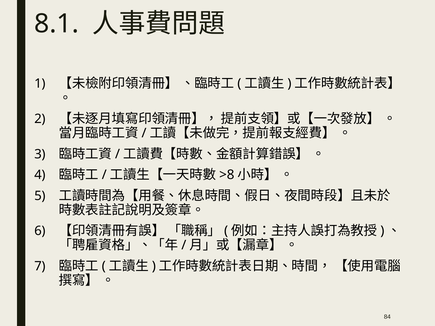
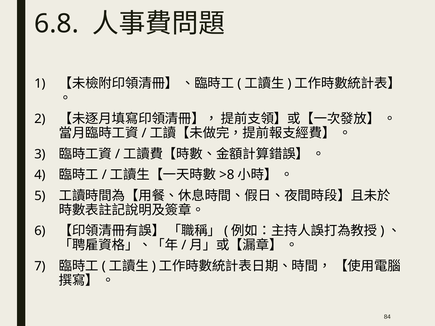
8.1: 8.1 -> 6.8 (57, 24)
